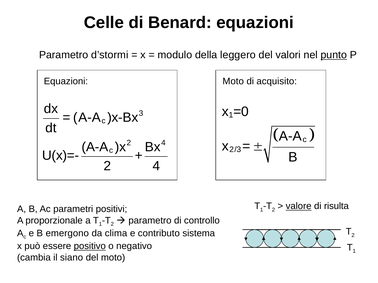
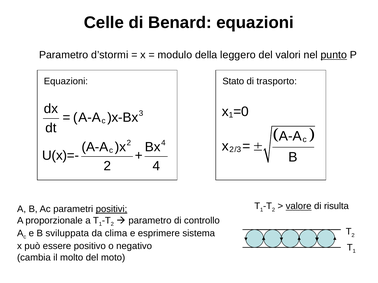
Moto: Moto -> Stato (233, 81)
acquisito: acquisito -> trasporto (277, 81)
positivi underline: none -> present (111, 209)
emergono: emergono -> sviluppata (67, 234)
contributo: contributo -> esprimere (159, 234)
positivo underline: present -> none (90, 247)
siano: siano -> molto (72, 258)
